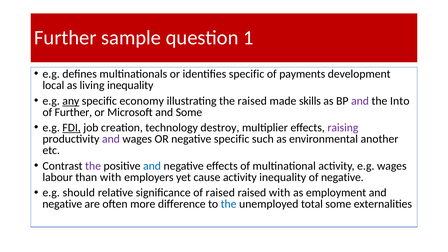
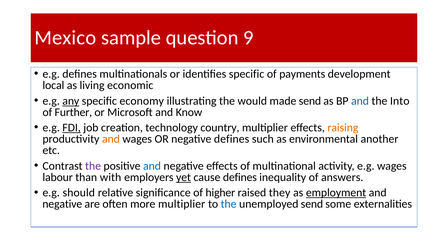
Further: Further -> Mexico (65, 38)
1: 1 -> 9 (248, 38)
living inequality: inequality -> economic (130, 85)
the raised: raised -> would (252, 101)
made skills: skills -> send (310, 101)
and colour: purple -> blue (360, 101)
and Some: Some -> Know (189, 112)
destroy: destroy -> country (220, 128)
raising colour: purple -> orange (343, 128)
and colour: purple -> orange (111, 139)
negative specific: specific -> defines (232, 139)
yet underline: none -> present (184, 177)
cause activity: activity -> defines (240, 177)
of negative: negative -> answers (342, 177)
of raised: raised -> higher (220, 193)
raised with: with -> they (280, 193)
employment underline: none -> present (336, 193)
more difference: difference -> multiplier (182, 204)
unemployed total: total -> send (312, 204)
